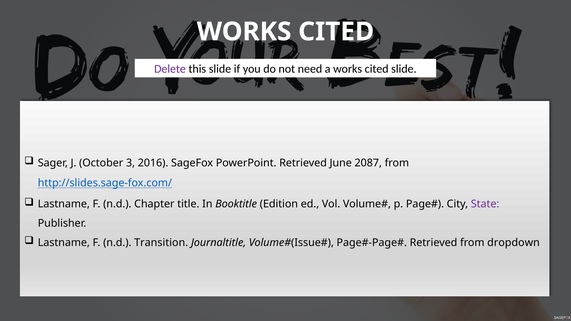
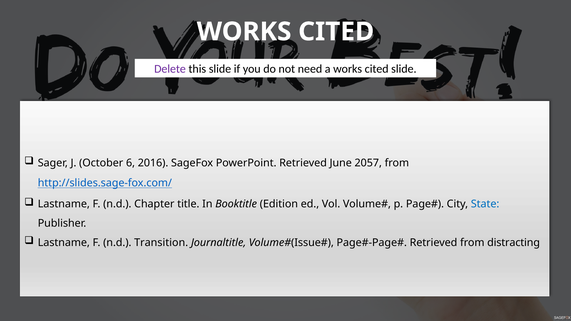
3: 3 -> 6 (131, 163)
2087: 2087 -> 2057 (368, 163)
State colour: purple -> blue (485, 204)
dropdown: dropdown -> distracting (514, 243)
